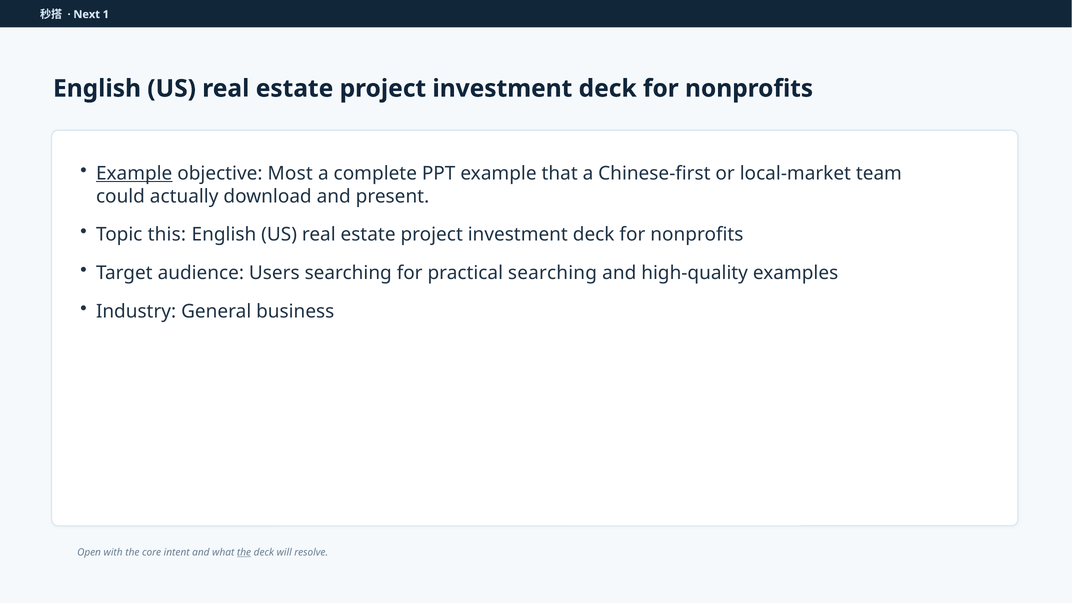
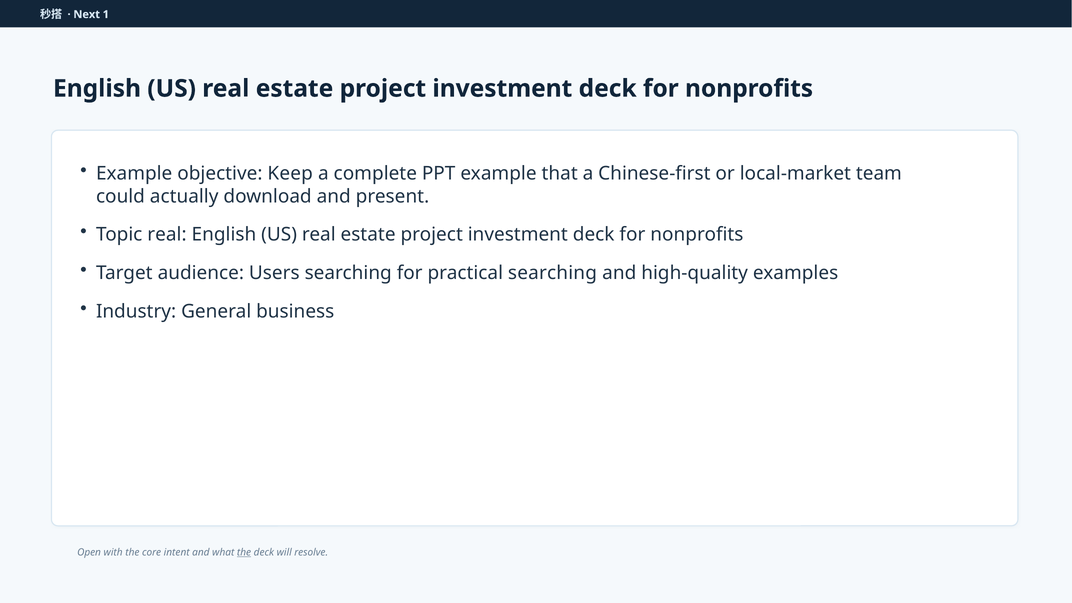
Example underline: present -> none (134, 173)
Most: Most -> Keep (290, 173)
Topic this: this -> real (167, 235)
